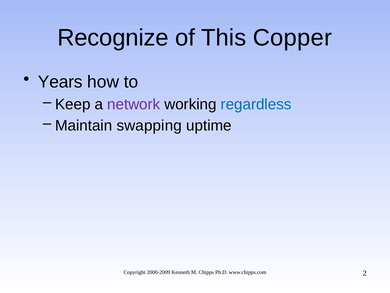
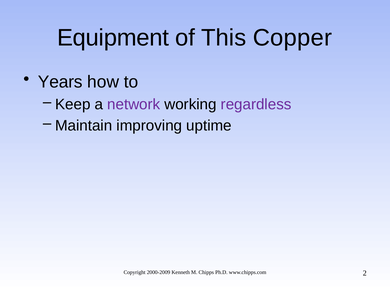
Recognize: Recognize -> Equipment (113, 38)
regardless colour: blue -> purple (256, 104)
swapping: swapping -> improving (149, 125)
